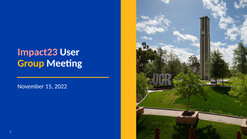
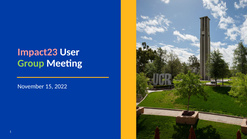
Group colour: yellow -> light green (31, 63)
